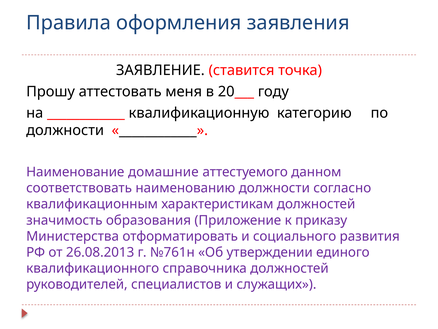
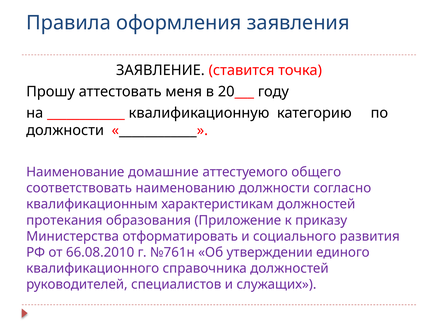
данном: данном -> общего (316, 172)
значимость: значимость -> протекания (64, 220)
26.08.2013: 26.08.2013 -> 66.08.2010 (100, 252)
